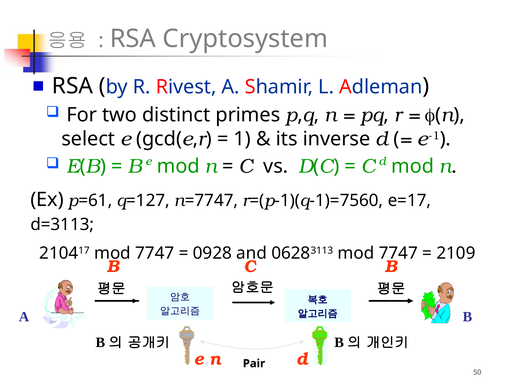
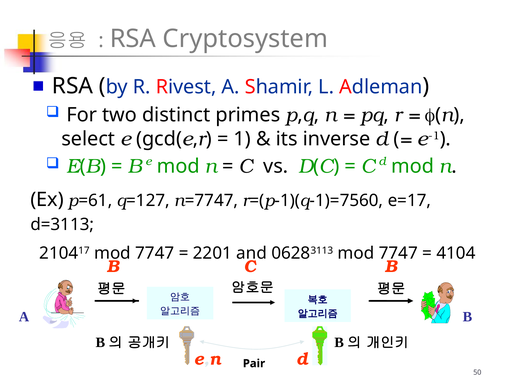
0928: 0928 -> 2201 (212, 253)
2109: 2109 -> 4104 (456, 253)
